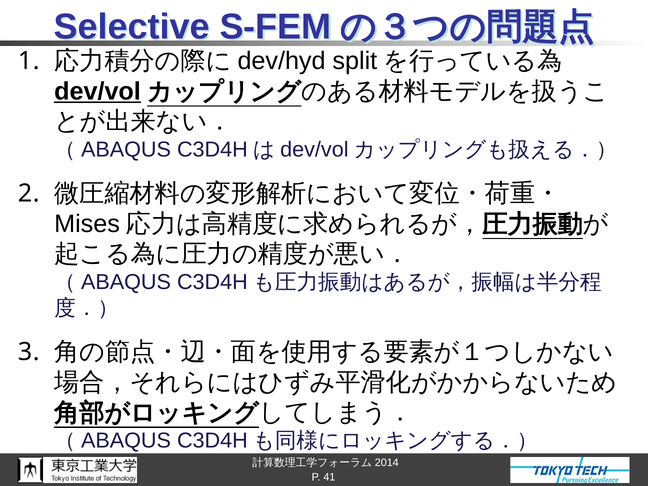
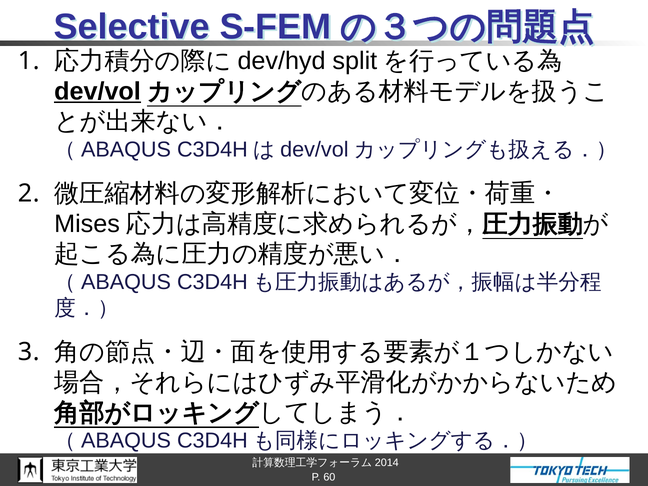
41: 41 -> 60 (329, 477)
